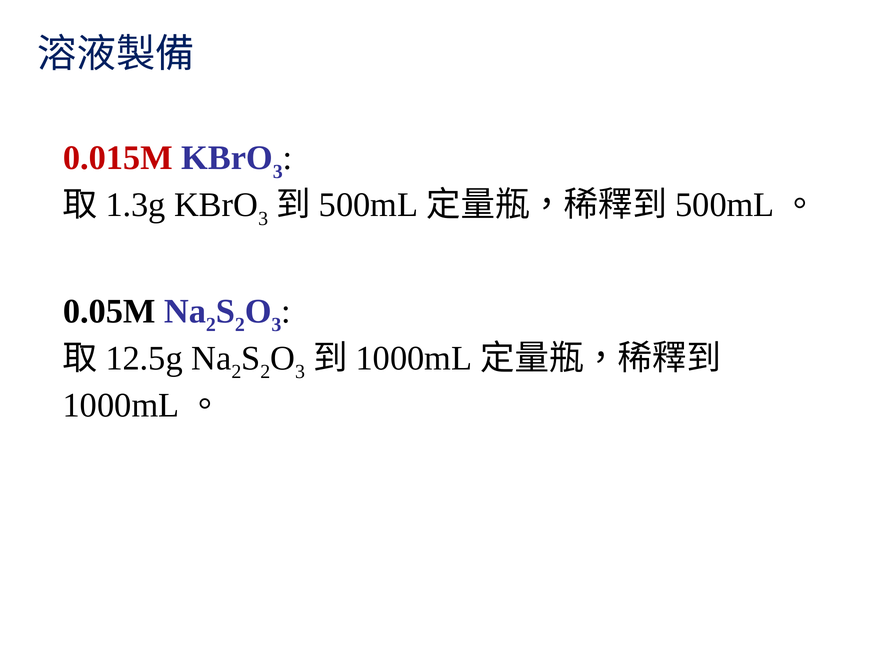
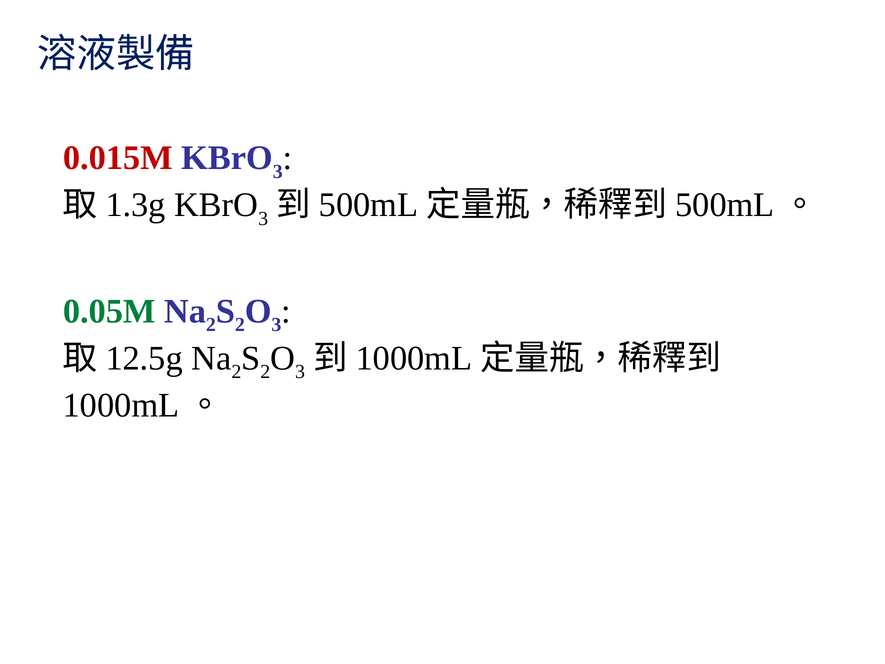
0.05M colour: black -> green (109, 311)
